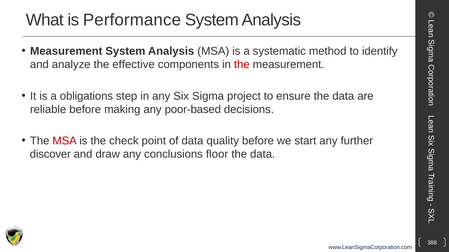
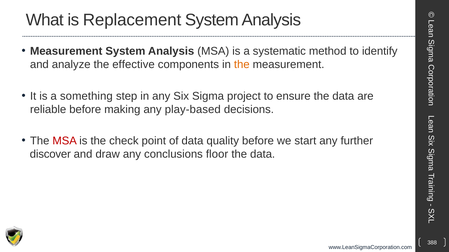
Performance: Performance -> Replacement (132, 20)
the colour: red -> orange (242, 65)
obligations: obligations -> something (86, 96)
poor-based: poor-based -> play-based (193, 110)
